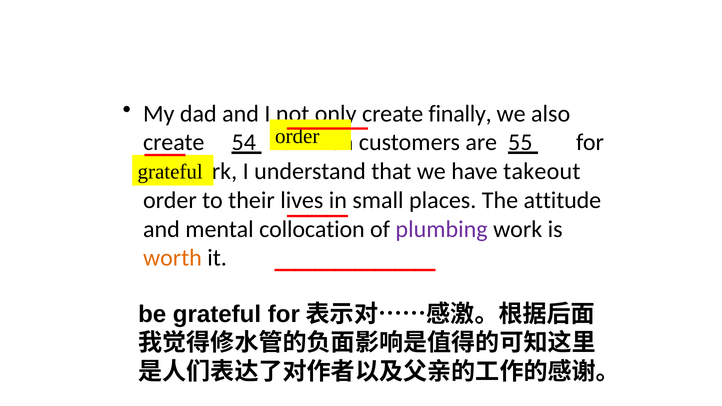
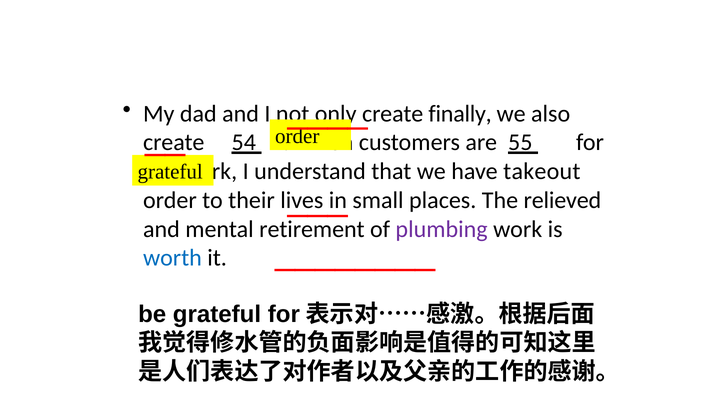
attitude: attitude -> relieved (562, 200)
collocation: collocation -> retirement (312, 229)
worth colour: orange -> blue (172, 258)
